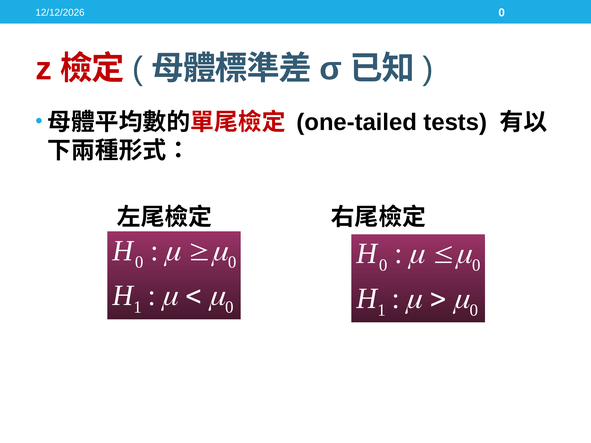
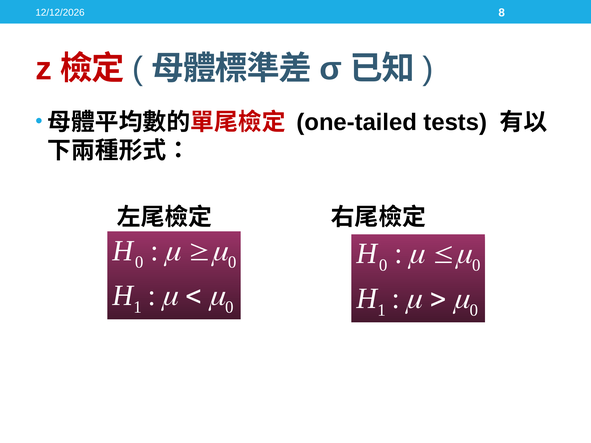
0: 0 -> 8 (502, 13)
